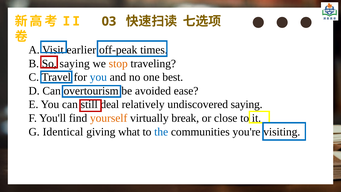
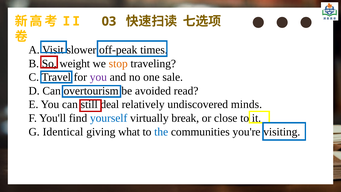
earlier: earlier -> slower (81, 50)
saying: saying -> weight (75, 63)
you colour: blue -> purple (98, 77)
best: best -> sale (173, 77)
ease: ease -> read (186, 91)
undiscovered saying: saying -> minds (246, 104)
yourself colour: orange -> blue (109, 118)
